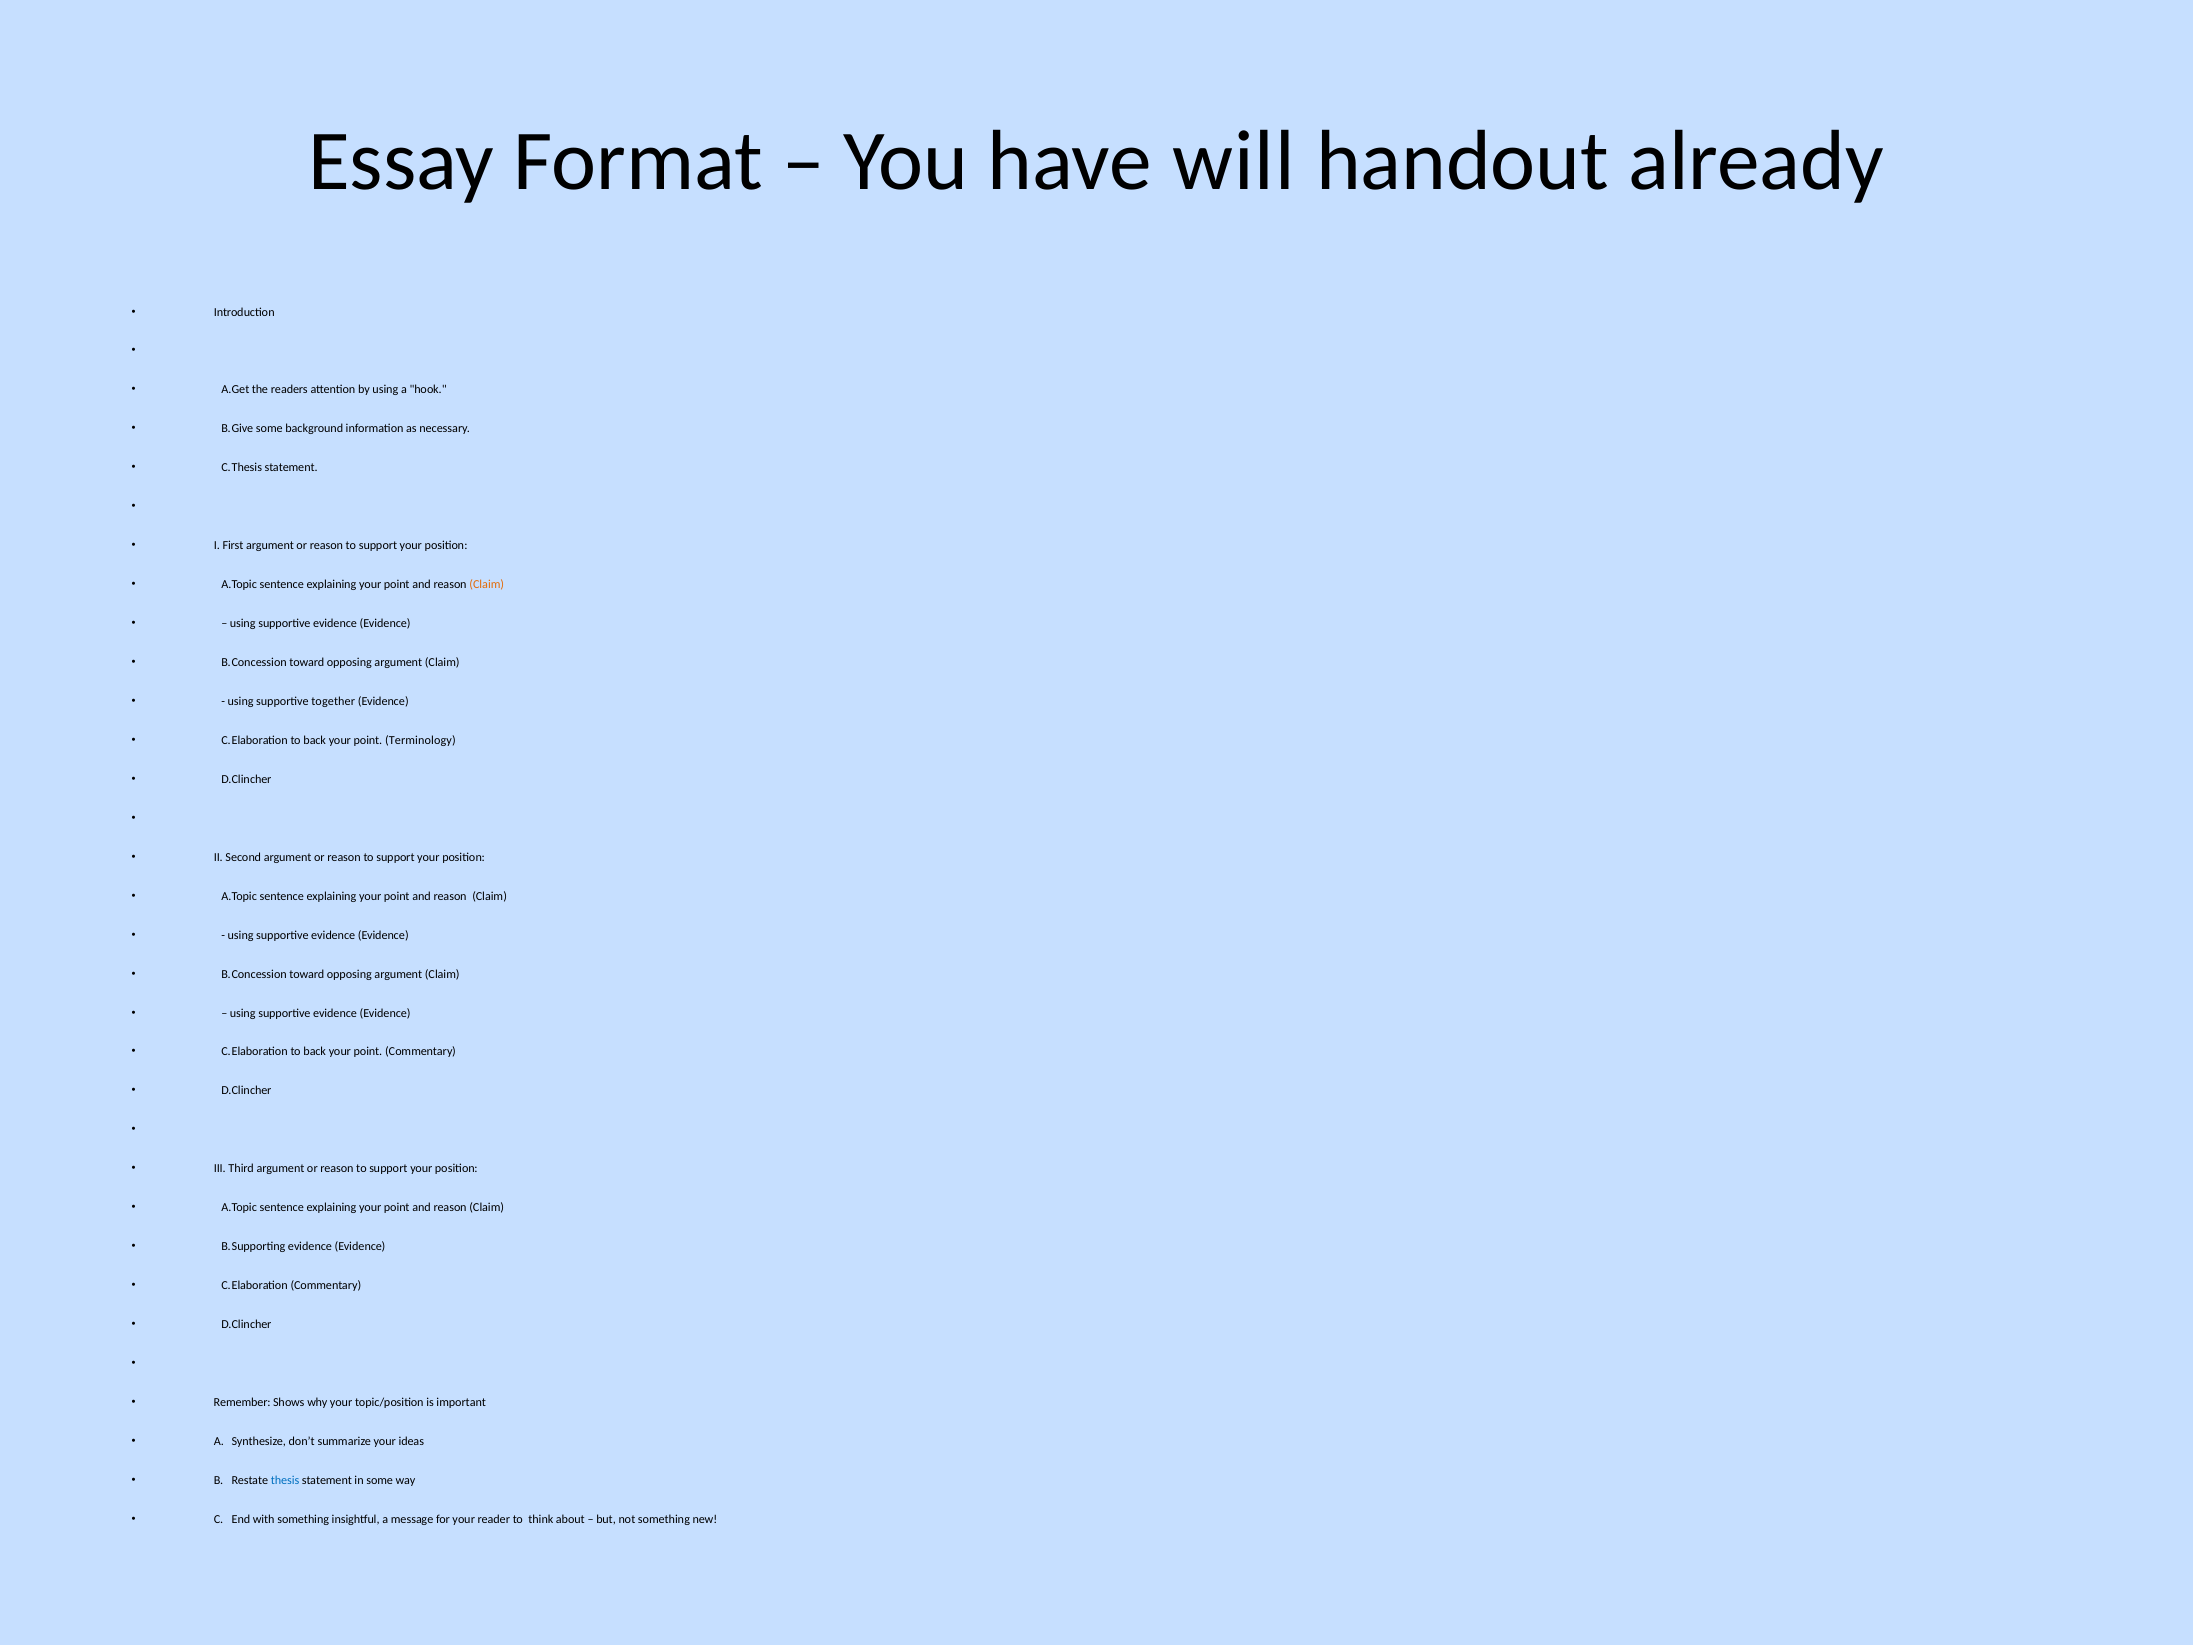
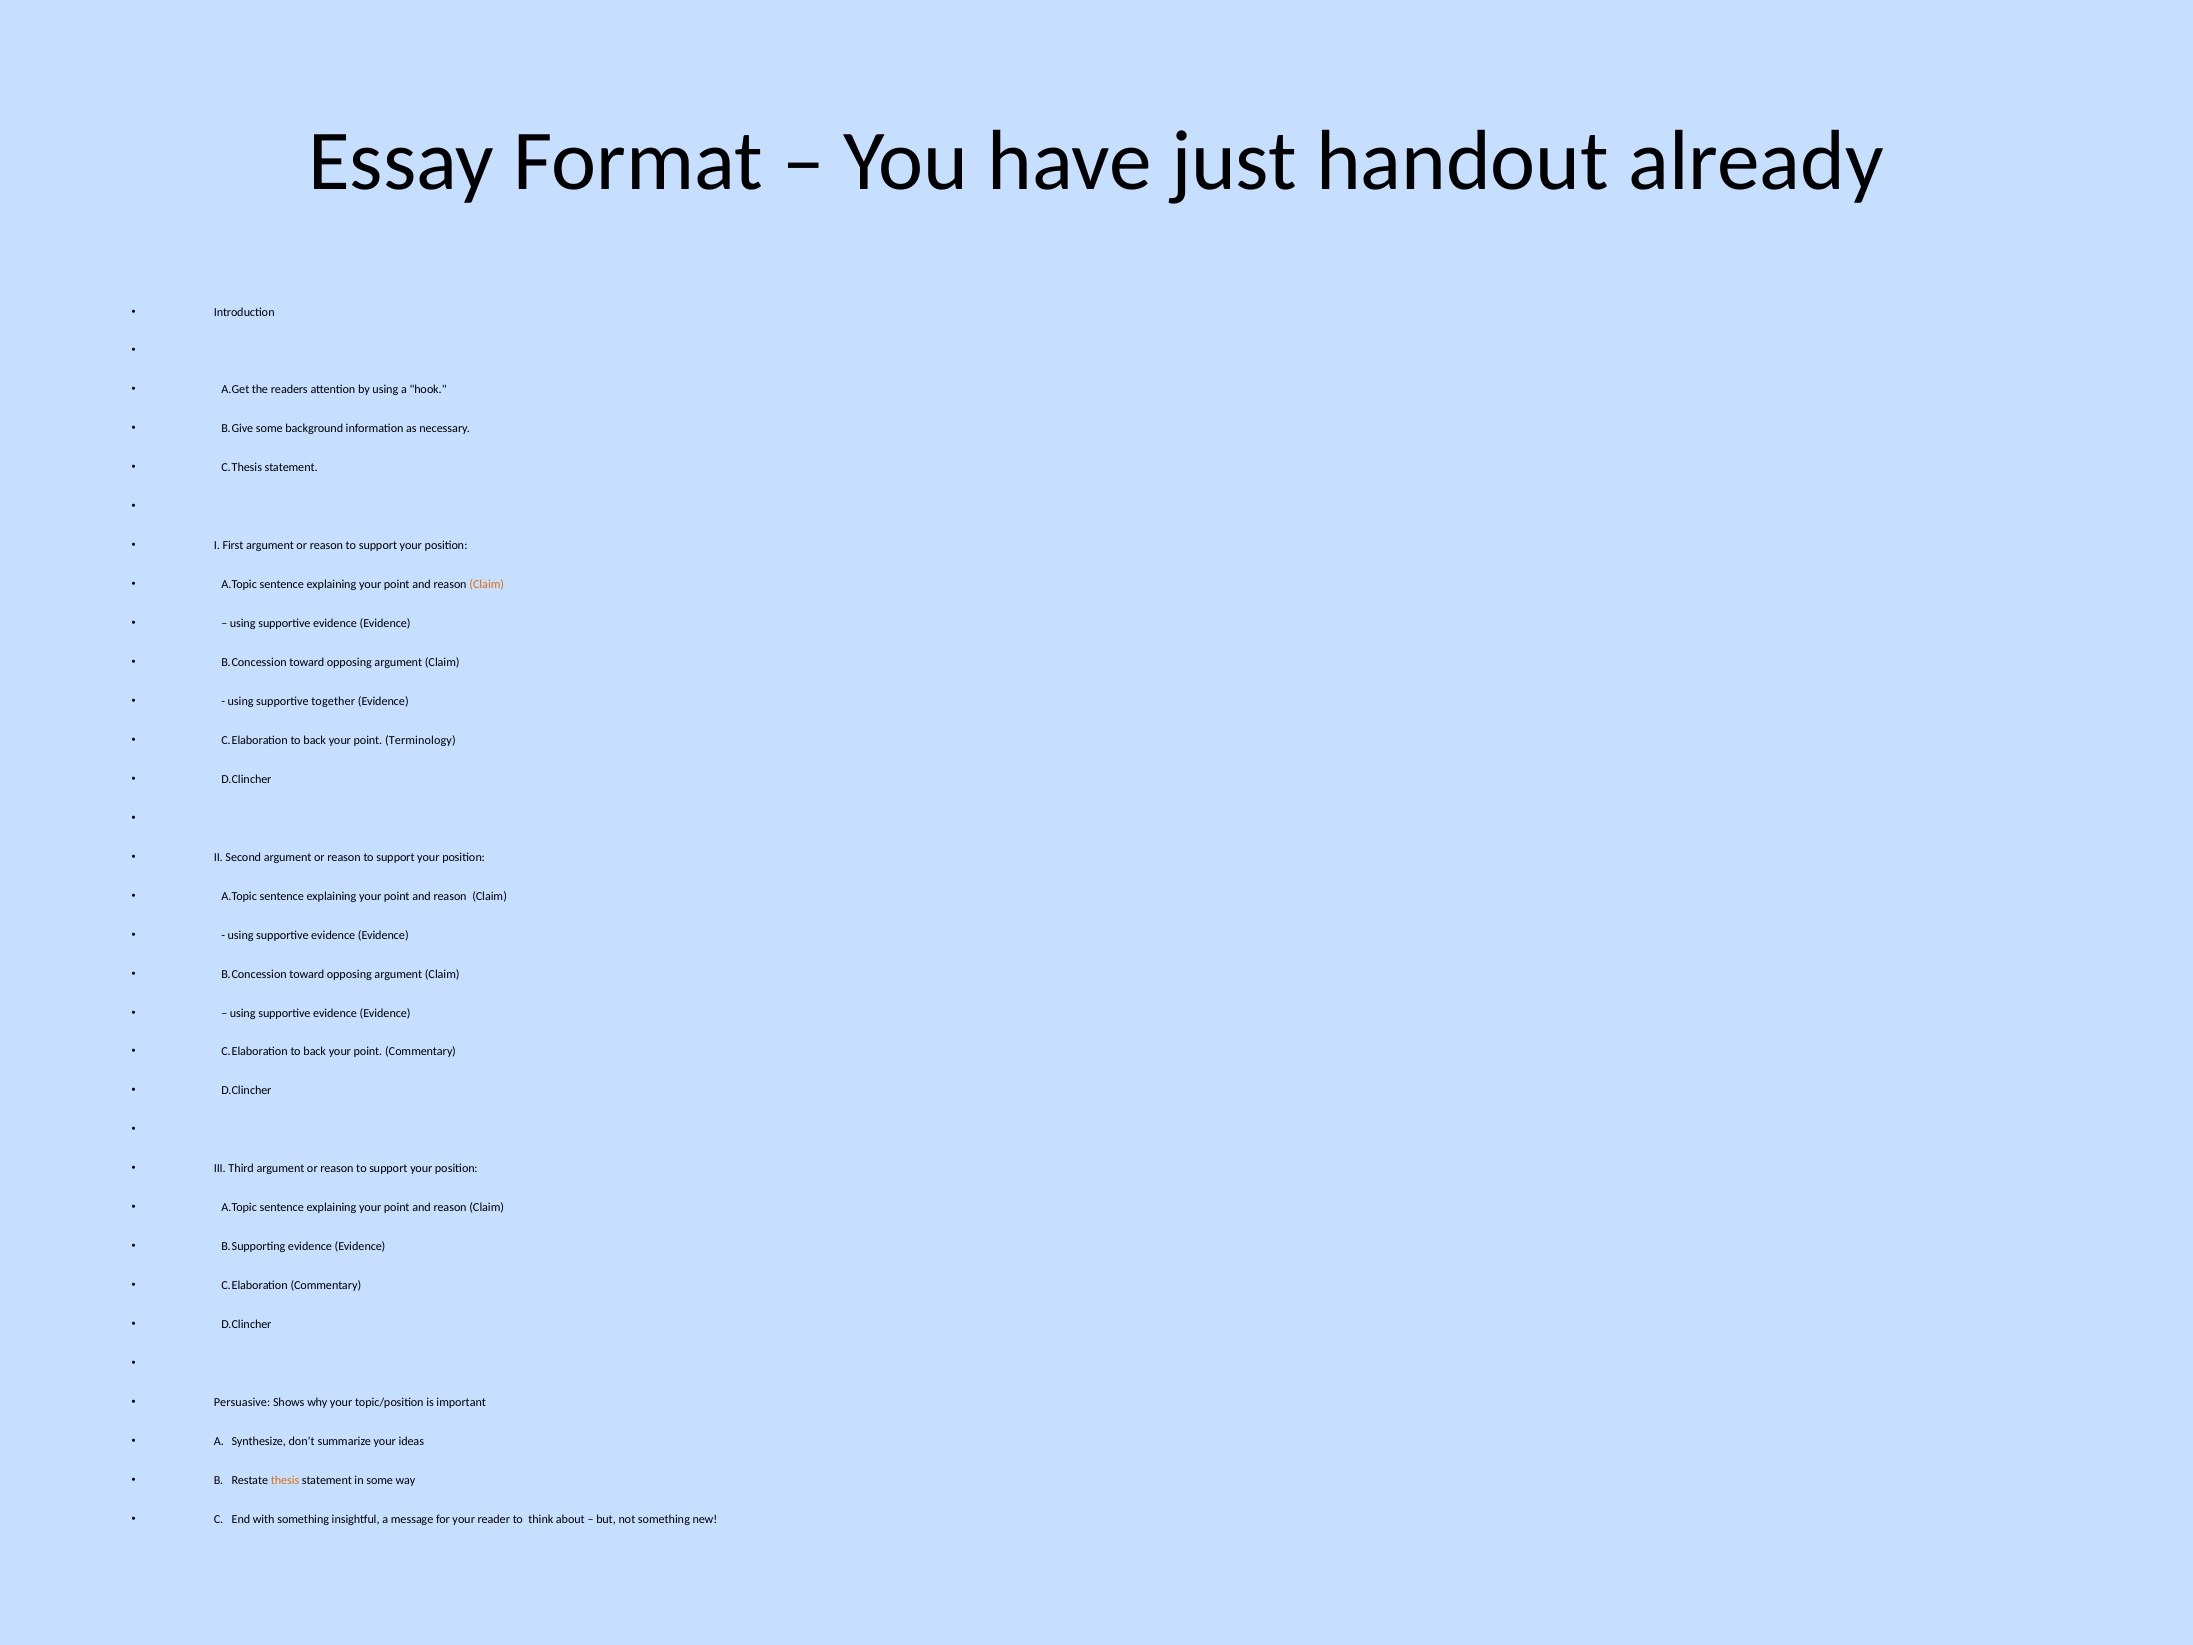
will: will -> just (1234, 162)
Remember: Remember -> Persuasive (242, 1402)
thesis colour: blue -> orange (285, 1480)
